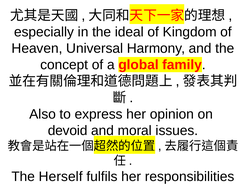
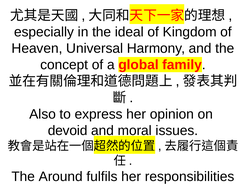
Herself: Herself -> Around (61, 176)
